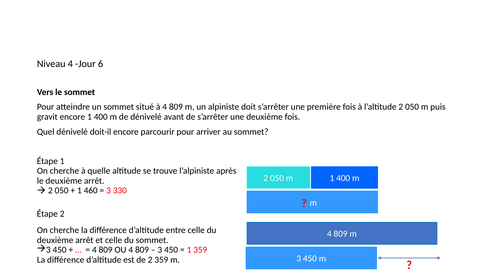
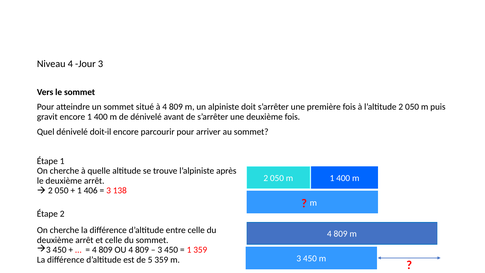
Jour 6: 6 -> 3 (101, 64)
460: 460 -> 406 (91, 190)
330: 330 -> 138 (120, 190)
de 2: 2 -> 5 (150, 259)
